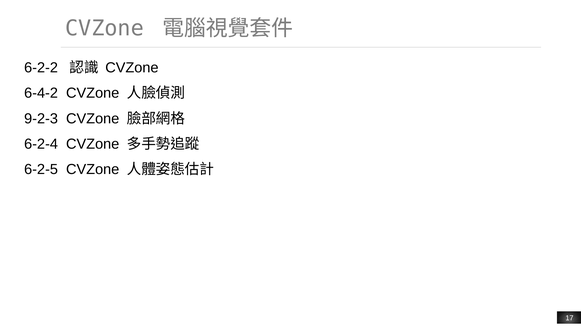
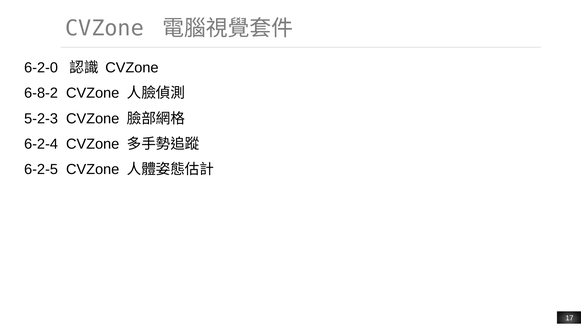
6-2-2: 6-2-2 -> 6-2-0 (41, 68)
6-4-2: 6-4-2 -> 6-8-2 (41, 93)
9-2-3: 9-2-3 -> 5-2-3 (41, 119)
